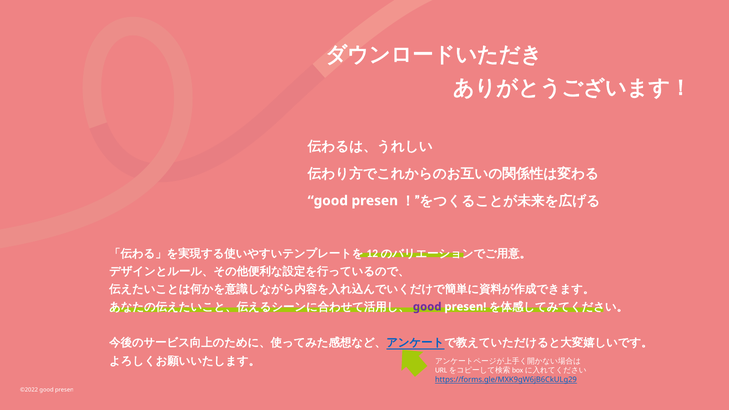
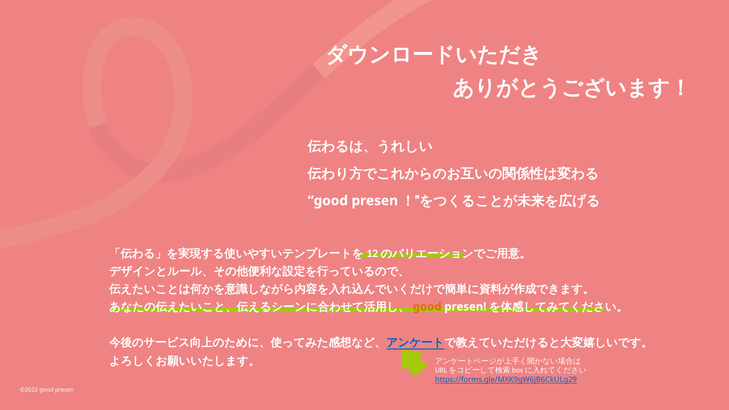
good colour: purple -> orange (427, 307)
